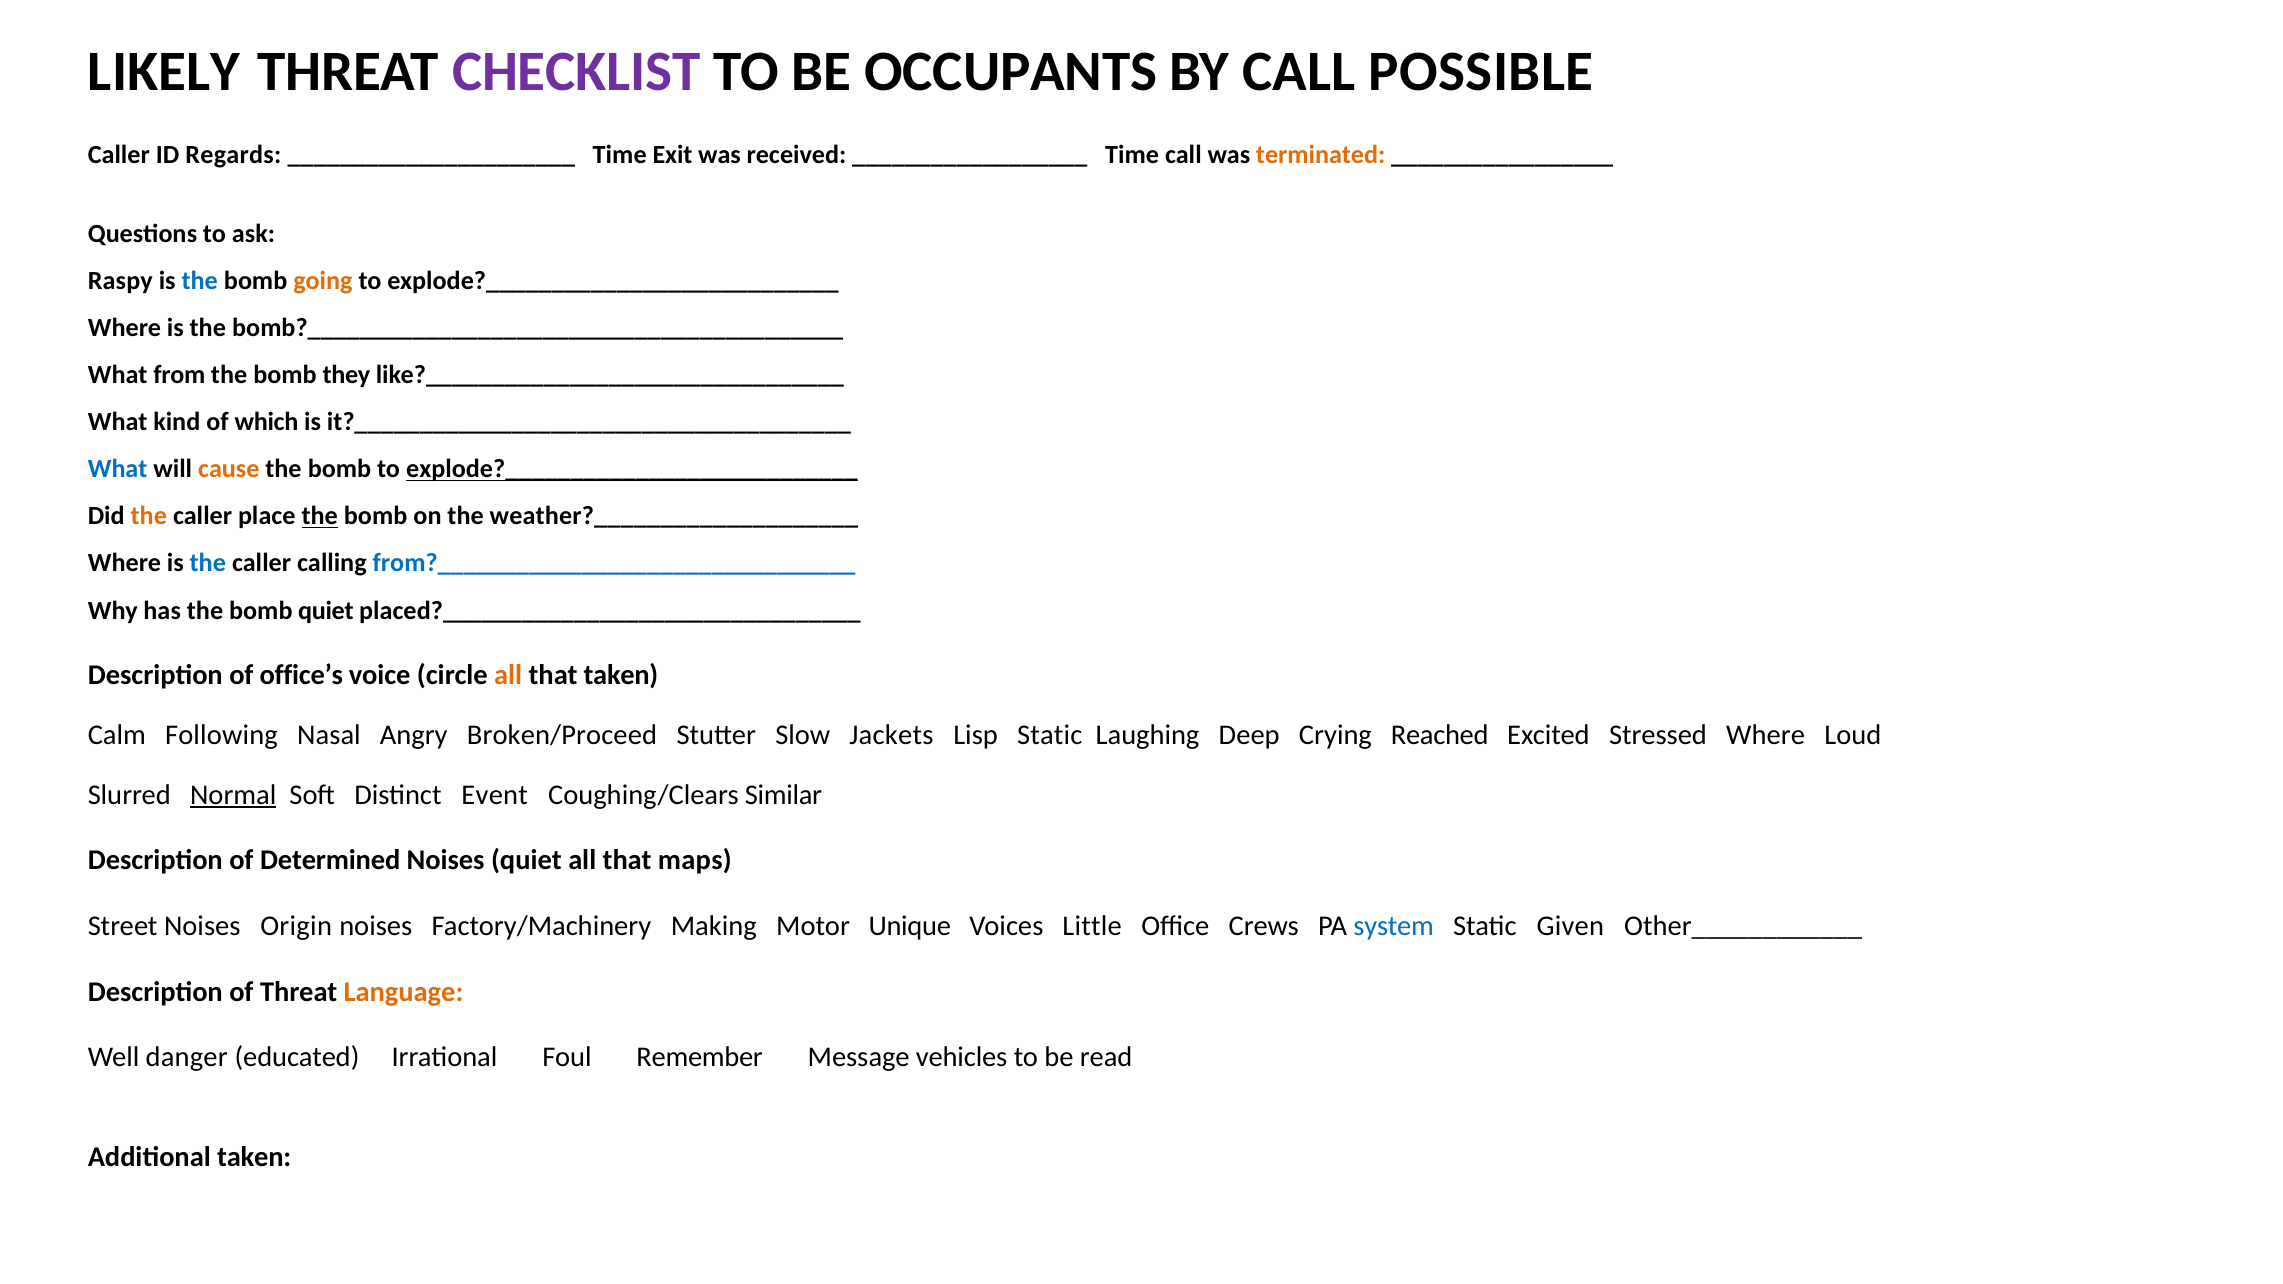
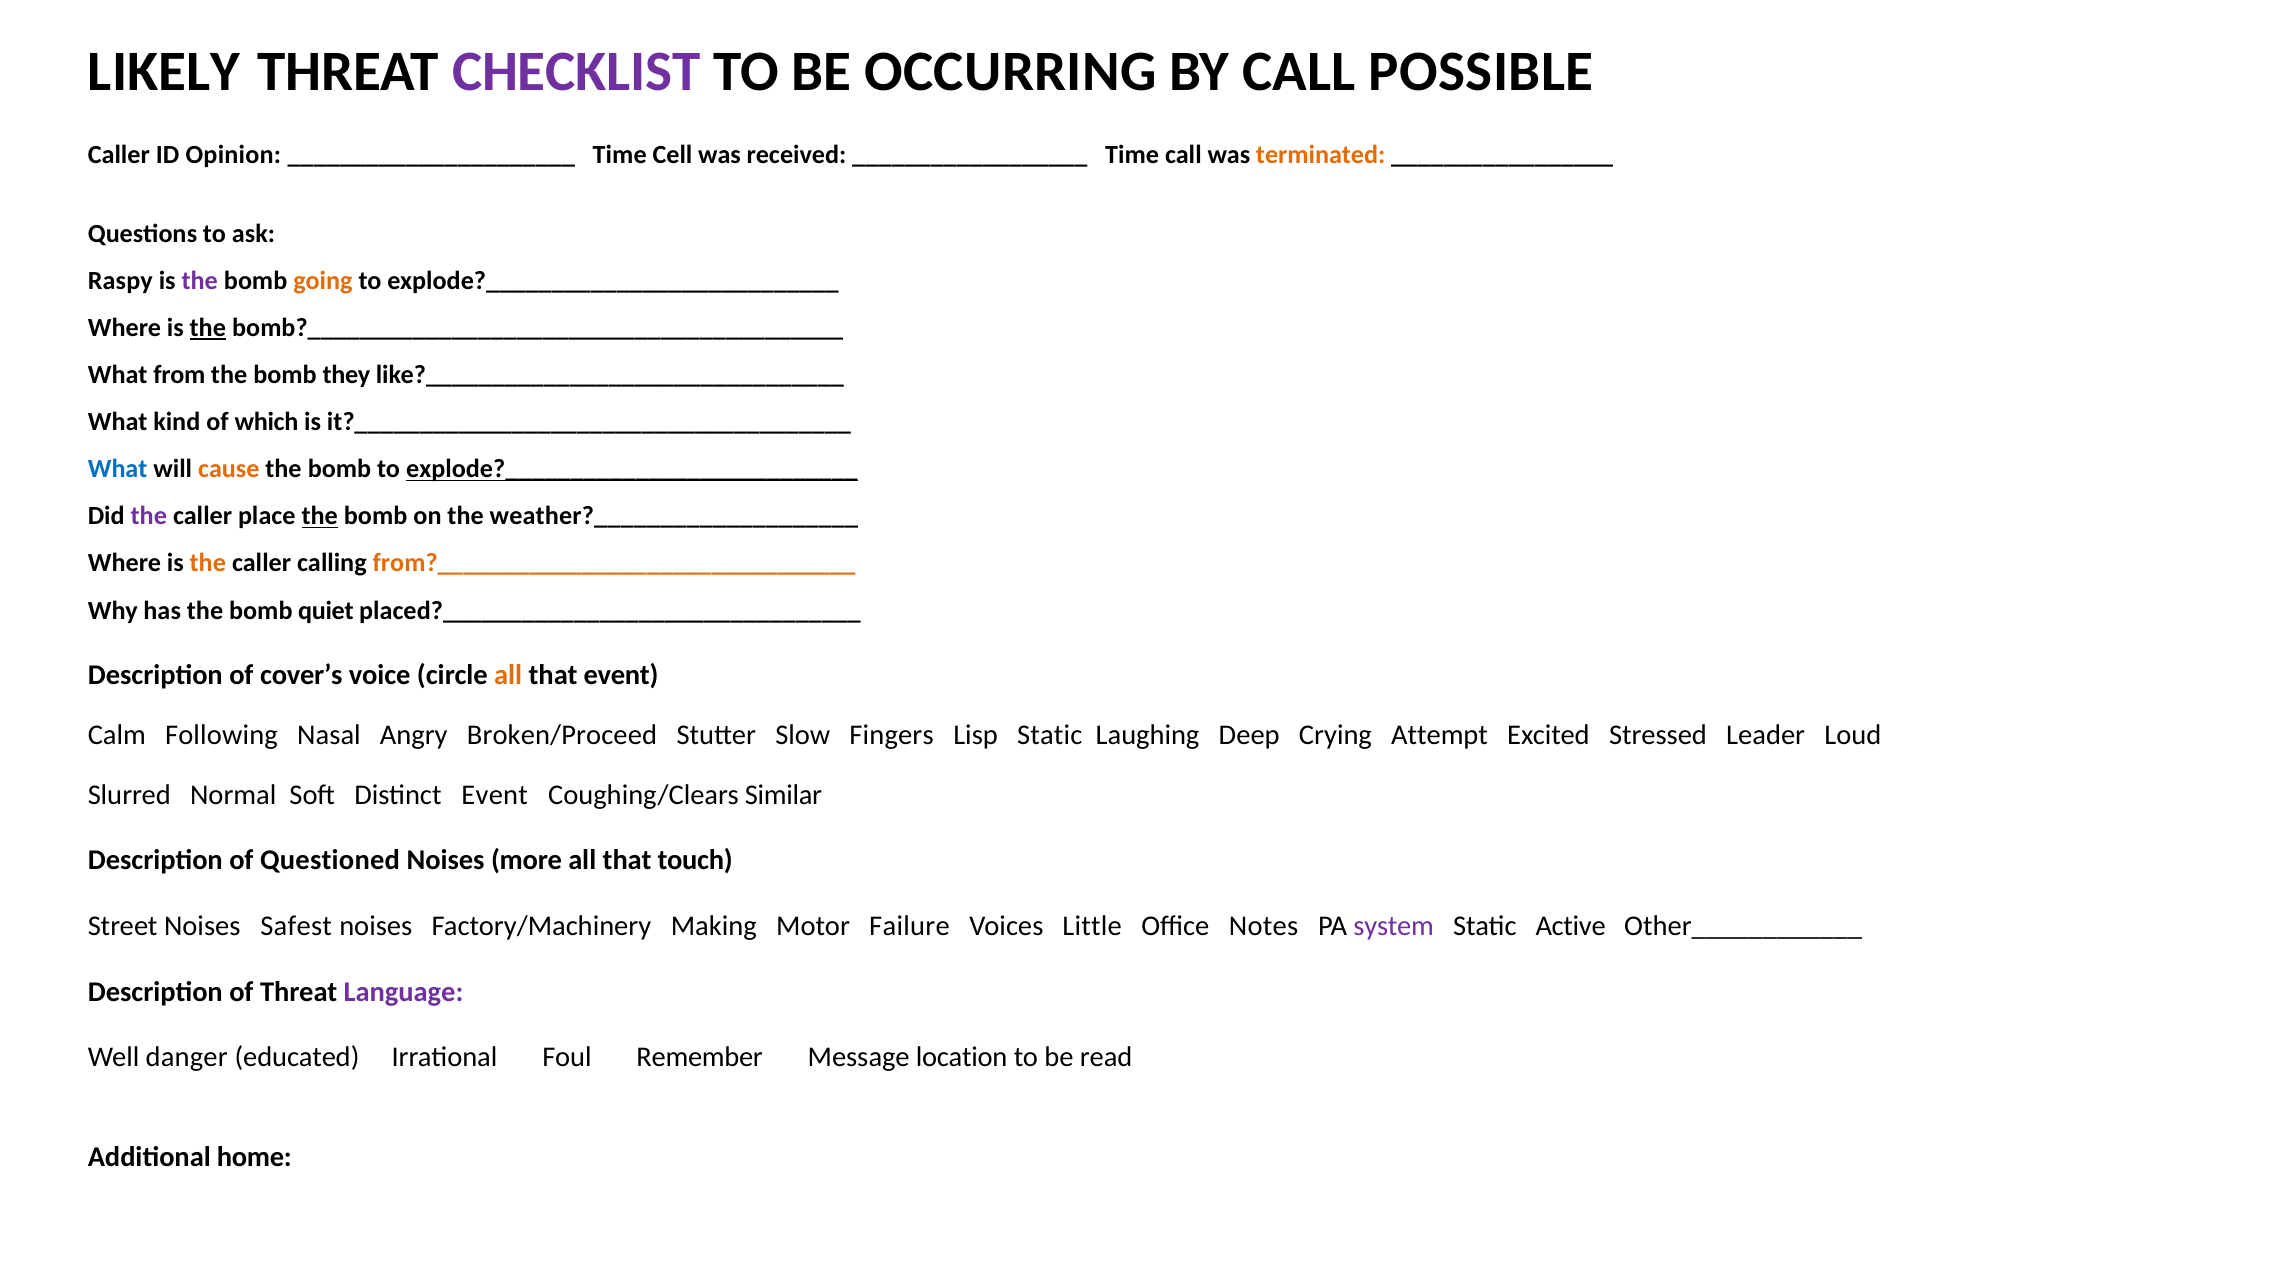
OCCUPANTS: OCCUPANTS -> OCCURRING (1011, 72)
Regards: Regards -> Opinion (233, 155)
Exit: Exit -> Cell (672, 155)
the colour: blue -> purple (200, 281)
the underline: none -> present (208, 328)
the colour: orange -> purple (149, 516)
the colour: blue -> orange (208, 563)
from?________________________________ colour: blue -> orange (614, 563)
office’s: office’s -> cover’s (301, 675)
that taken: taken -> event (621, 675)
Jackets: Jackets -> Fingers (892, 735)
Reached: Reached -> Attempt (1440, 735)
Stressed Where: Where -> Leader (1766, 735)
Normal underline: present -> none (233, 795)
Determined: Determined -> Questioned (330, 861)
Noises quiet: quiet -> more (527, 861)
maps: maps -> touch (695, 861)
Origin: Origin -> Safest (296, 926)
Unique: Unique -> Failure (910, 926)
Crews: Crews -> Notes (1264, 926)
system colour: blue -> purple (1394, 926)
Given: Given -> Active (1571, 926)
Language colour: orange -> purple (403, 992)
vehicles: vehicles -> location (962, 1057)
Additional taken: taken -> home (254, 1157)
